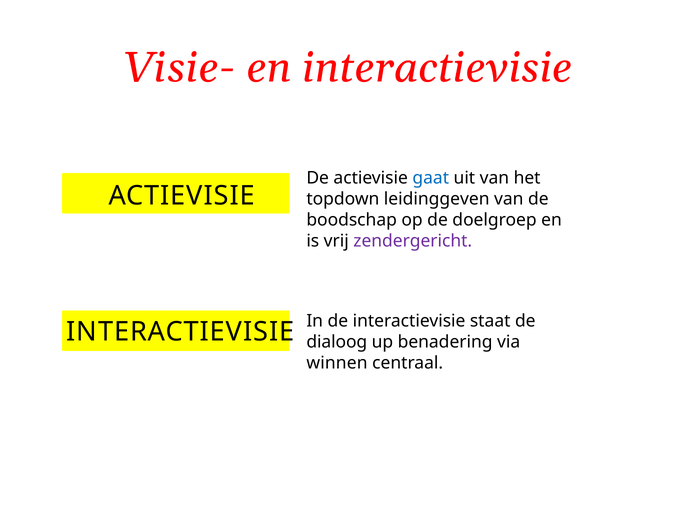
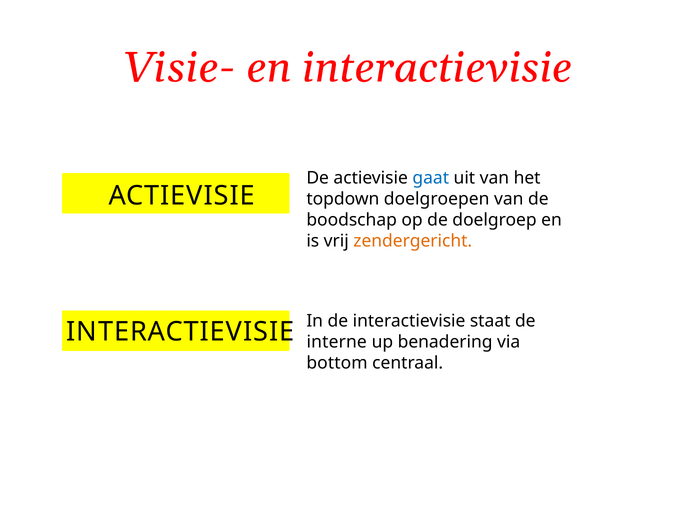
leidinggeven: leidinggeven -> doelgroepen (437, 199)
zendergericht colour: purple -> orange (413, 241)
dialoog: dialoog -> interne (337, 342)
winnen: winnen -> bottom (337, 363)
